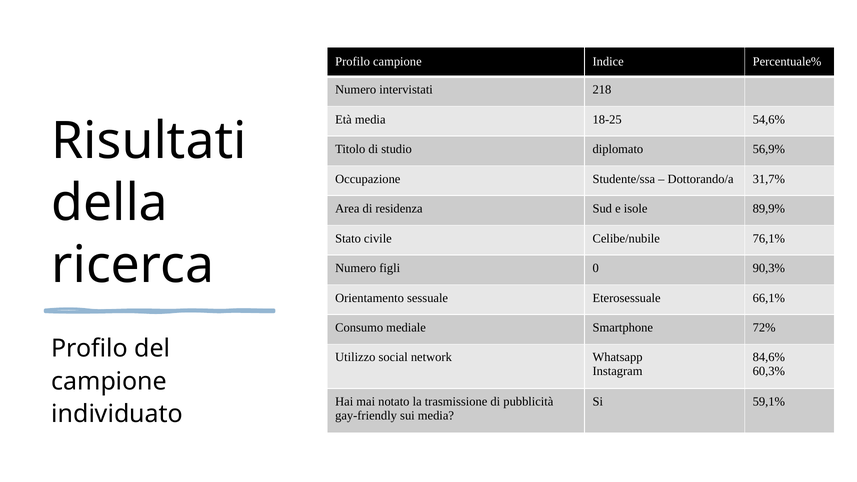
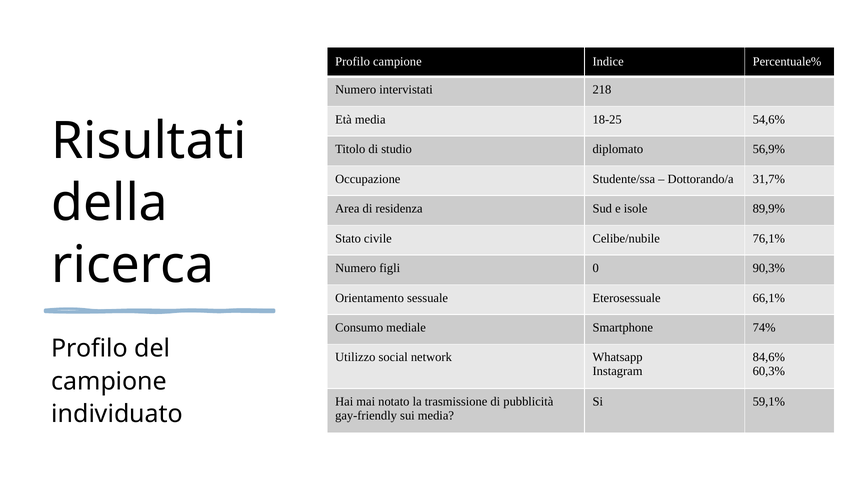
72%: 72% -> 74% (764, 328)
